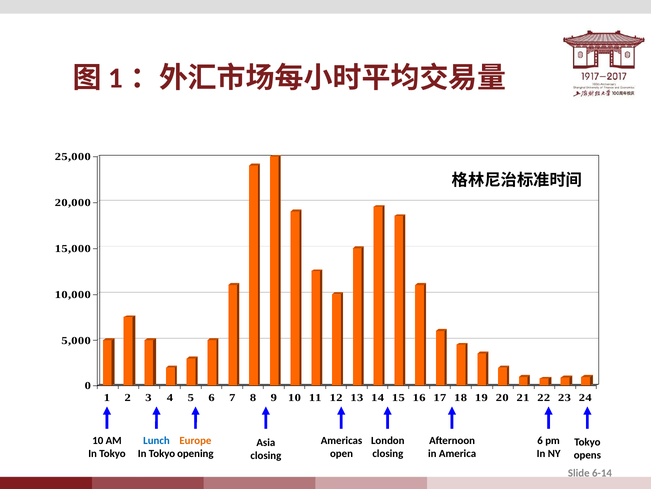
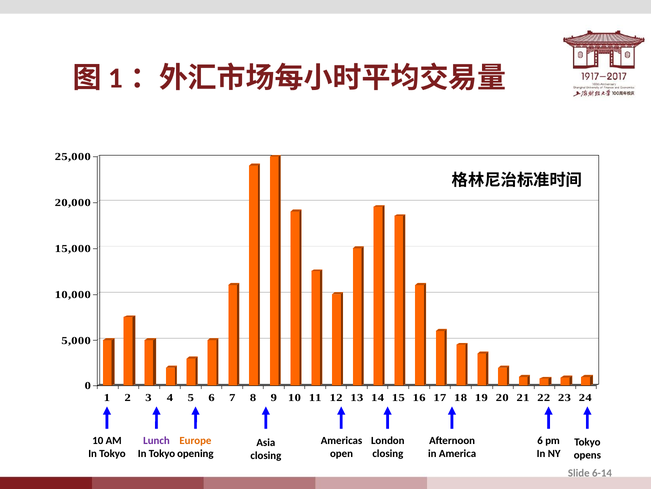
Lunch colour: blue -> purple (156, 440)
